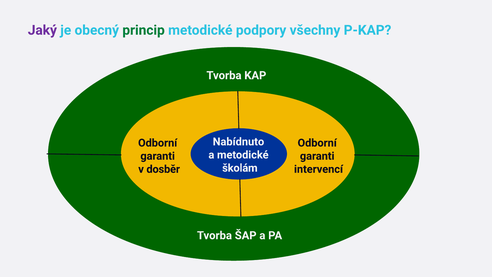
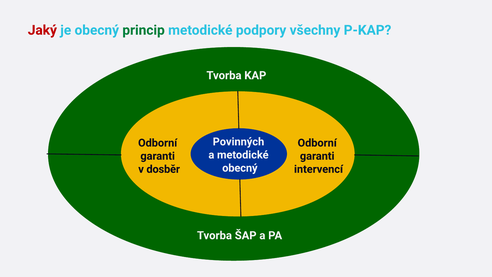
Jaký colour: purple -> red (42, 30)
Nabídnuto: Nabídnuto -> Povinných (238, 142)
školám: školám -> obecný (240, 168)
